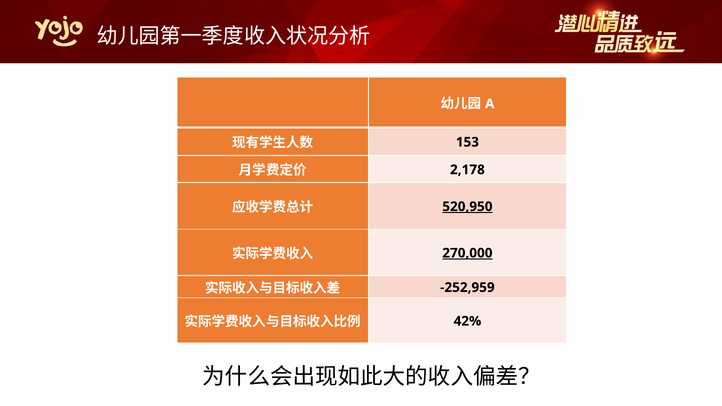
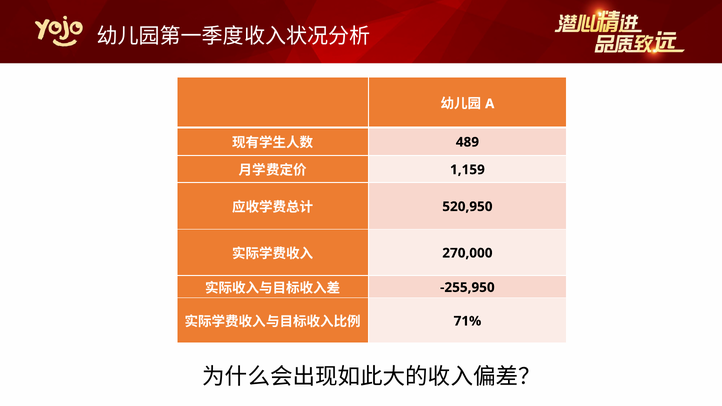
153: 153 -> 489 (467, 142)
2,178: 2,178 -> 1,159 (467, 170)
520,950 underline: present -> none (467, 207)
270,000 underline: present -> none (467, 253)
-252,959: -252,959 -> -255,950 (467, 288)
42%: 42% -> 71% (467, 321)
